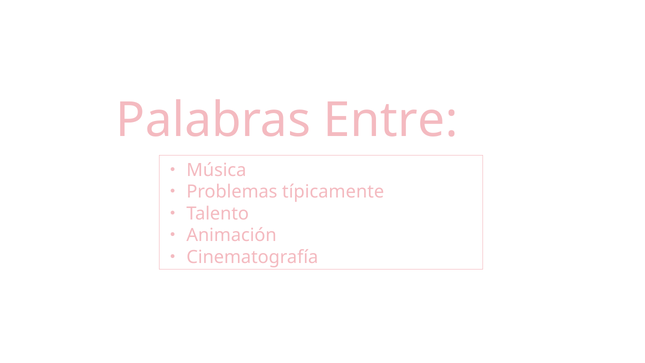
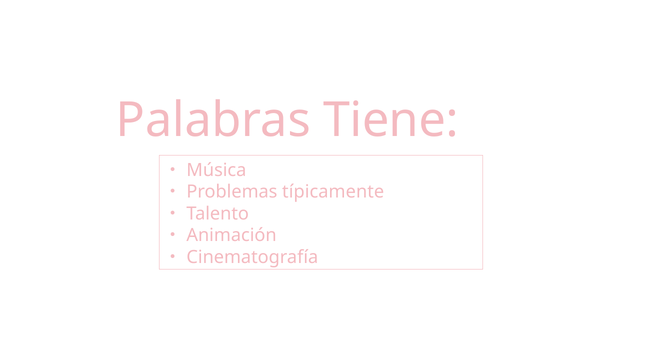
Entre: Entre -> Tiene (391, 120)
